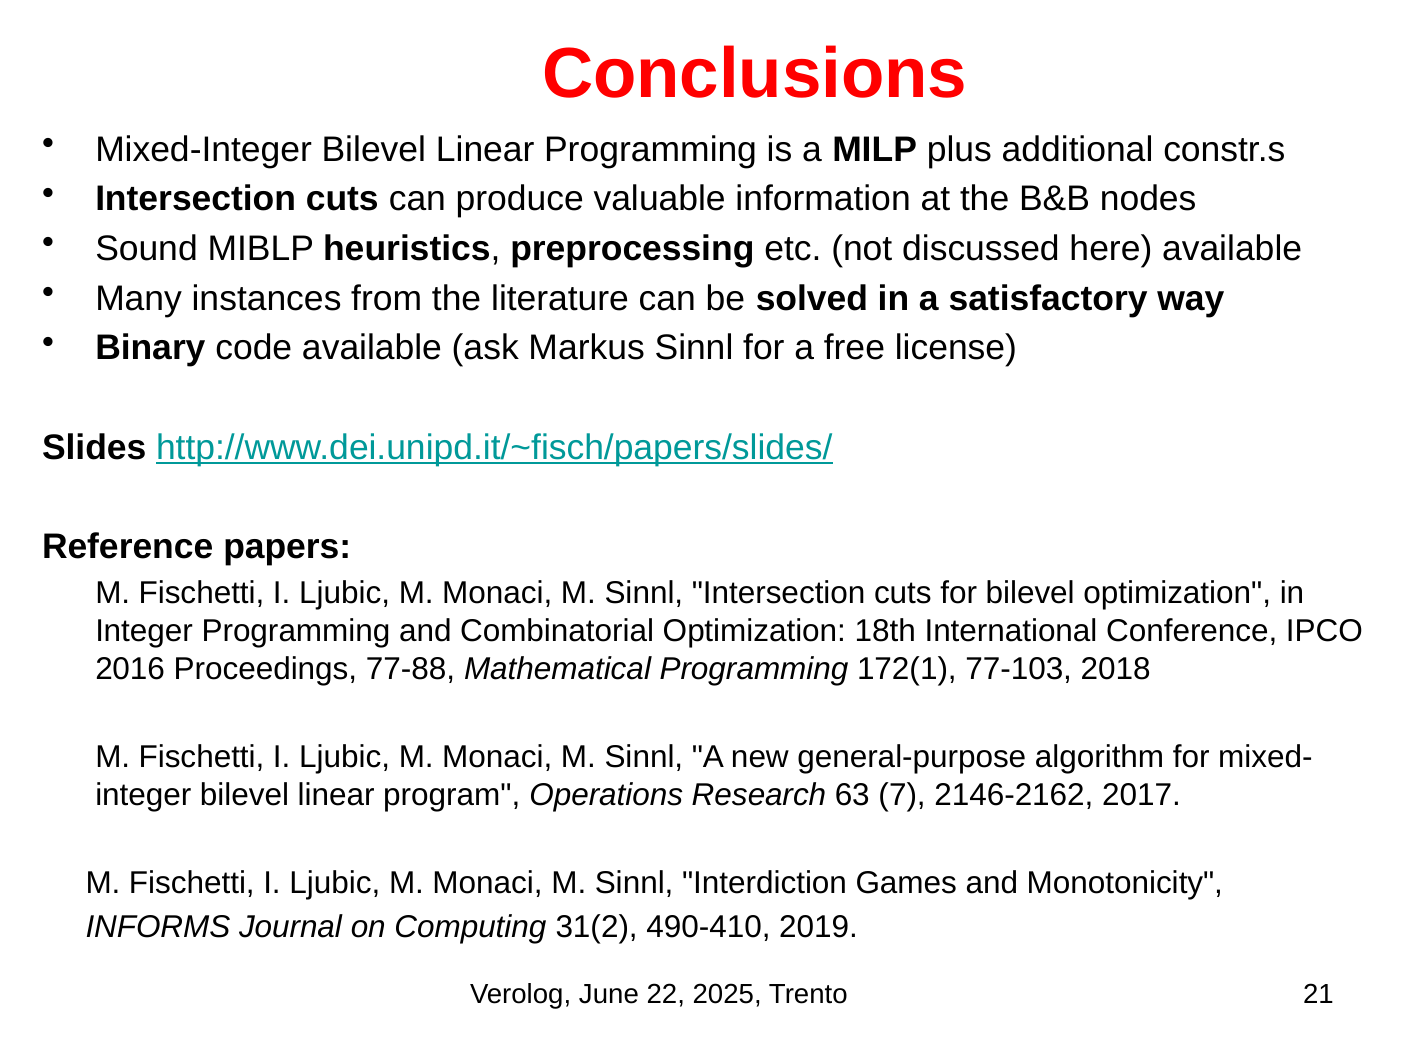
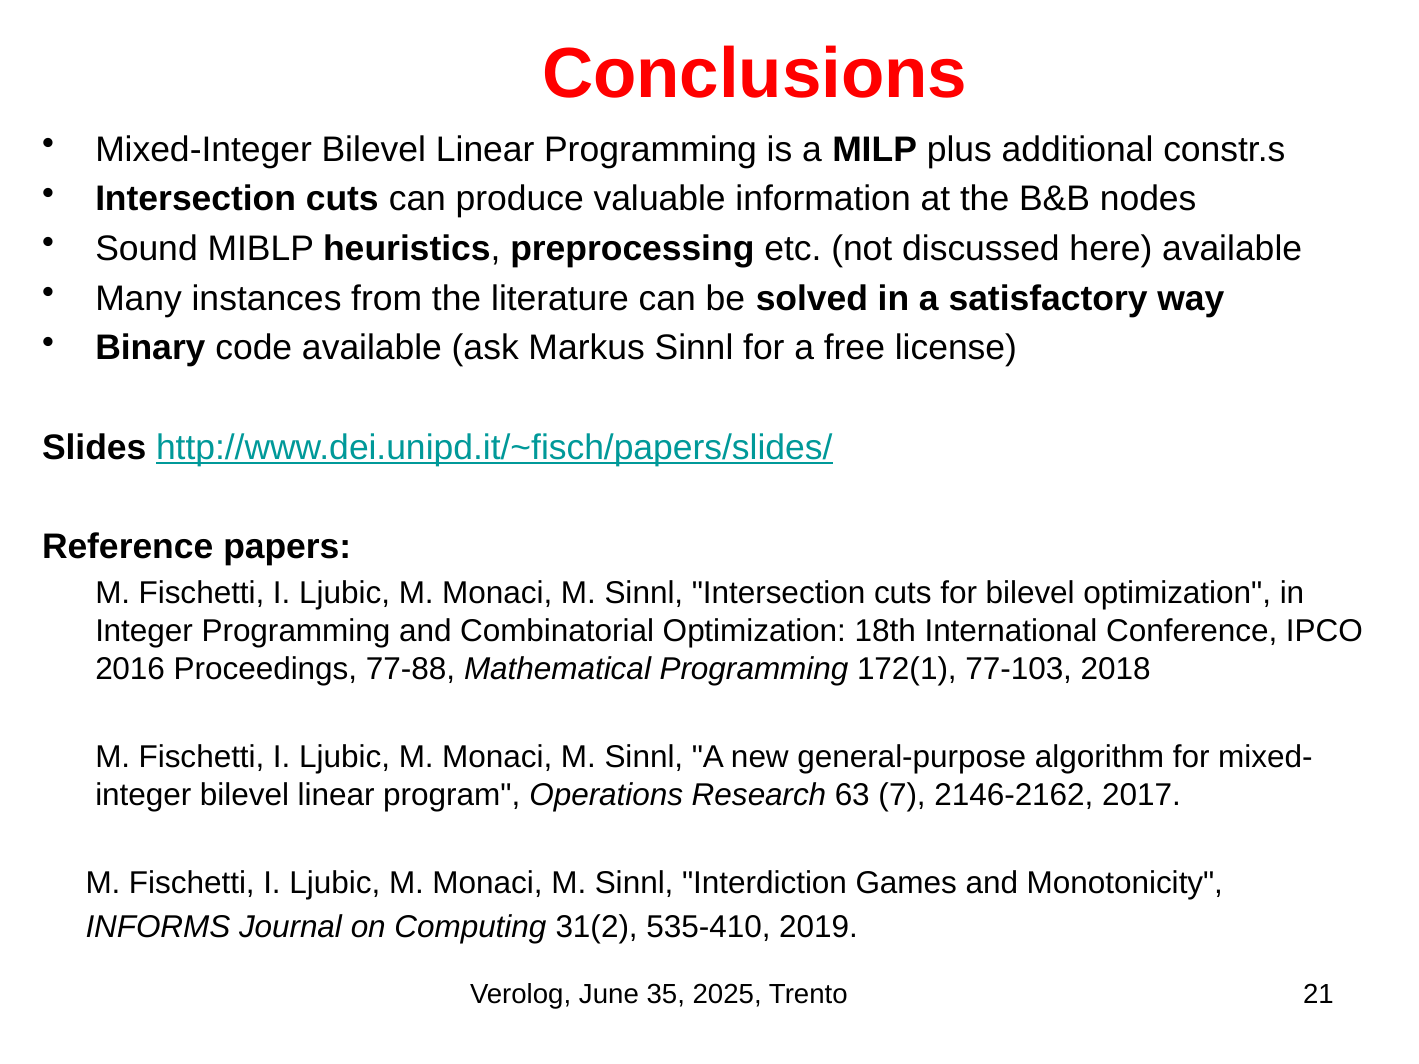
490-410: 490-410 -> 535-410 (708, 927)
22: 22 -> 35 (666, 995)
